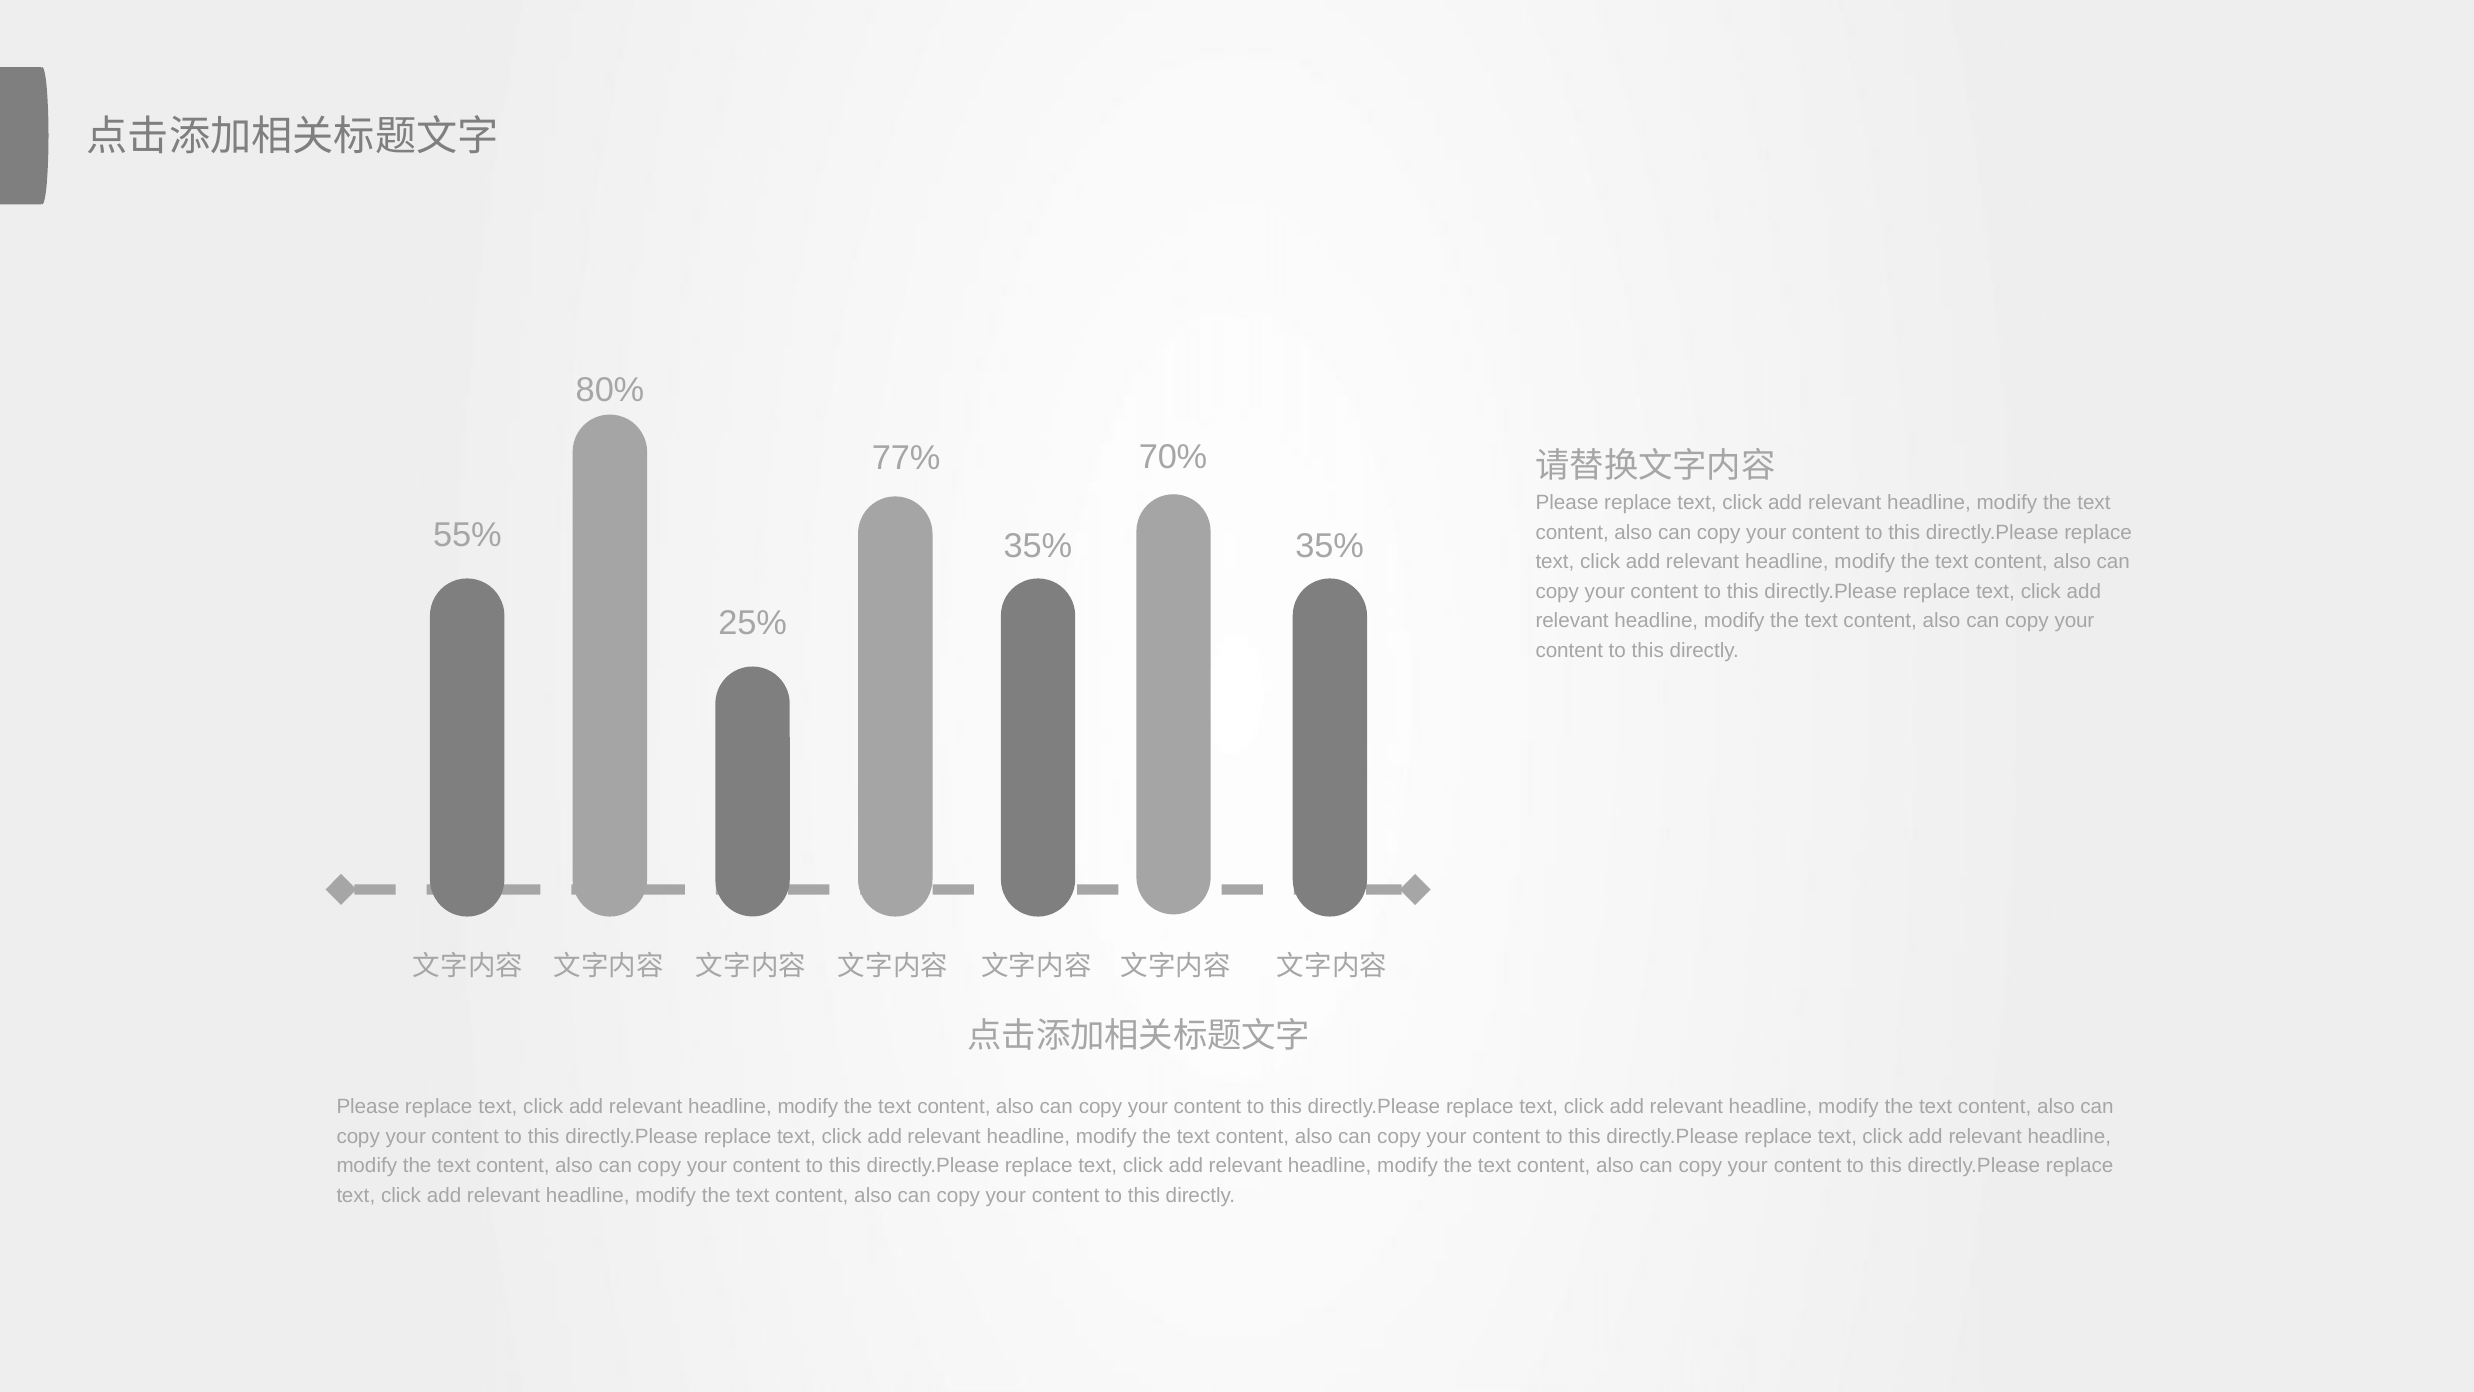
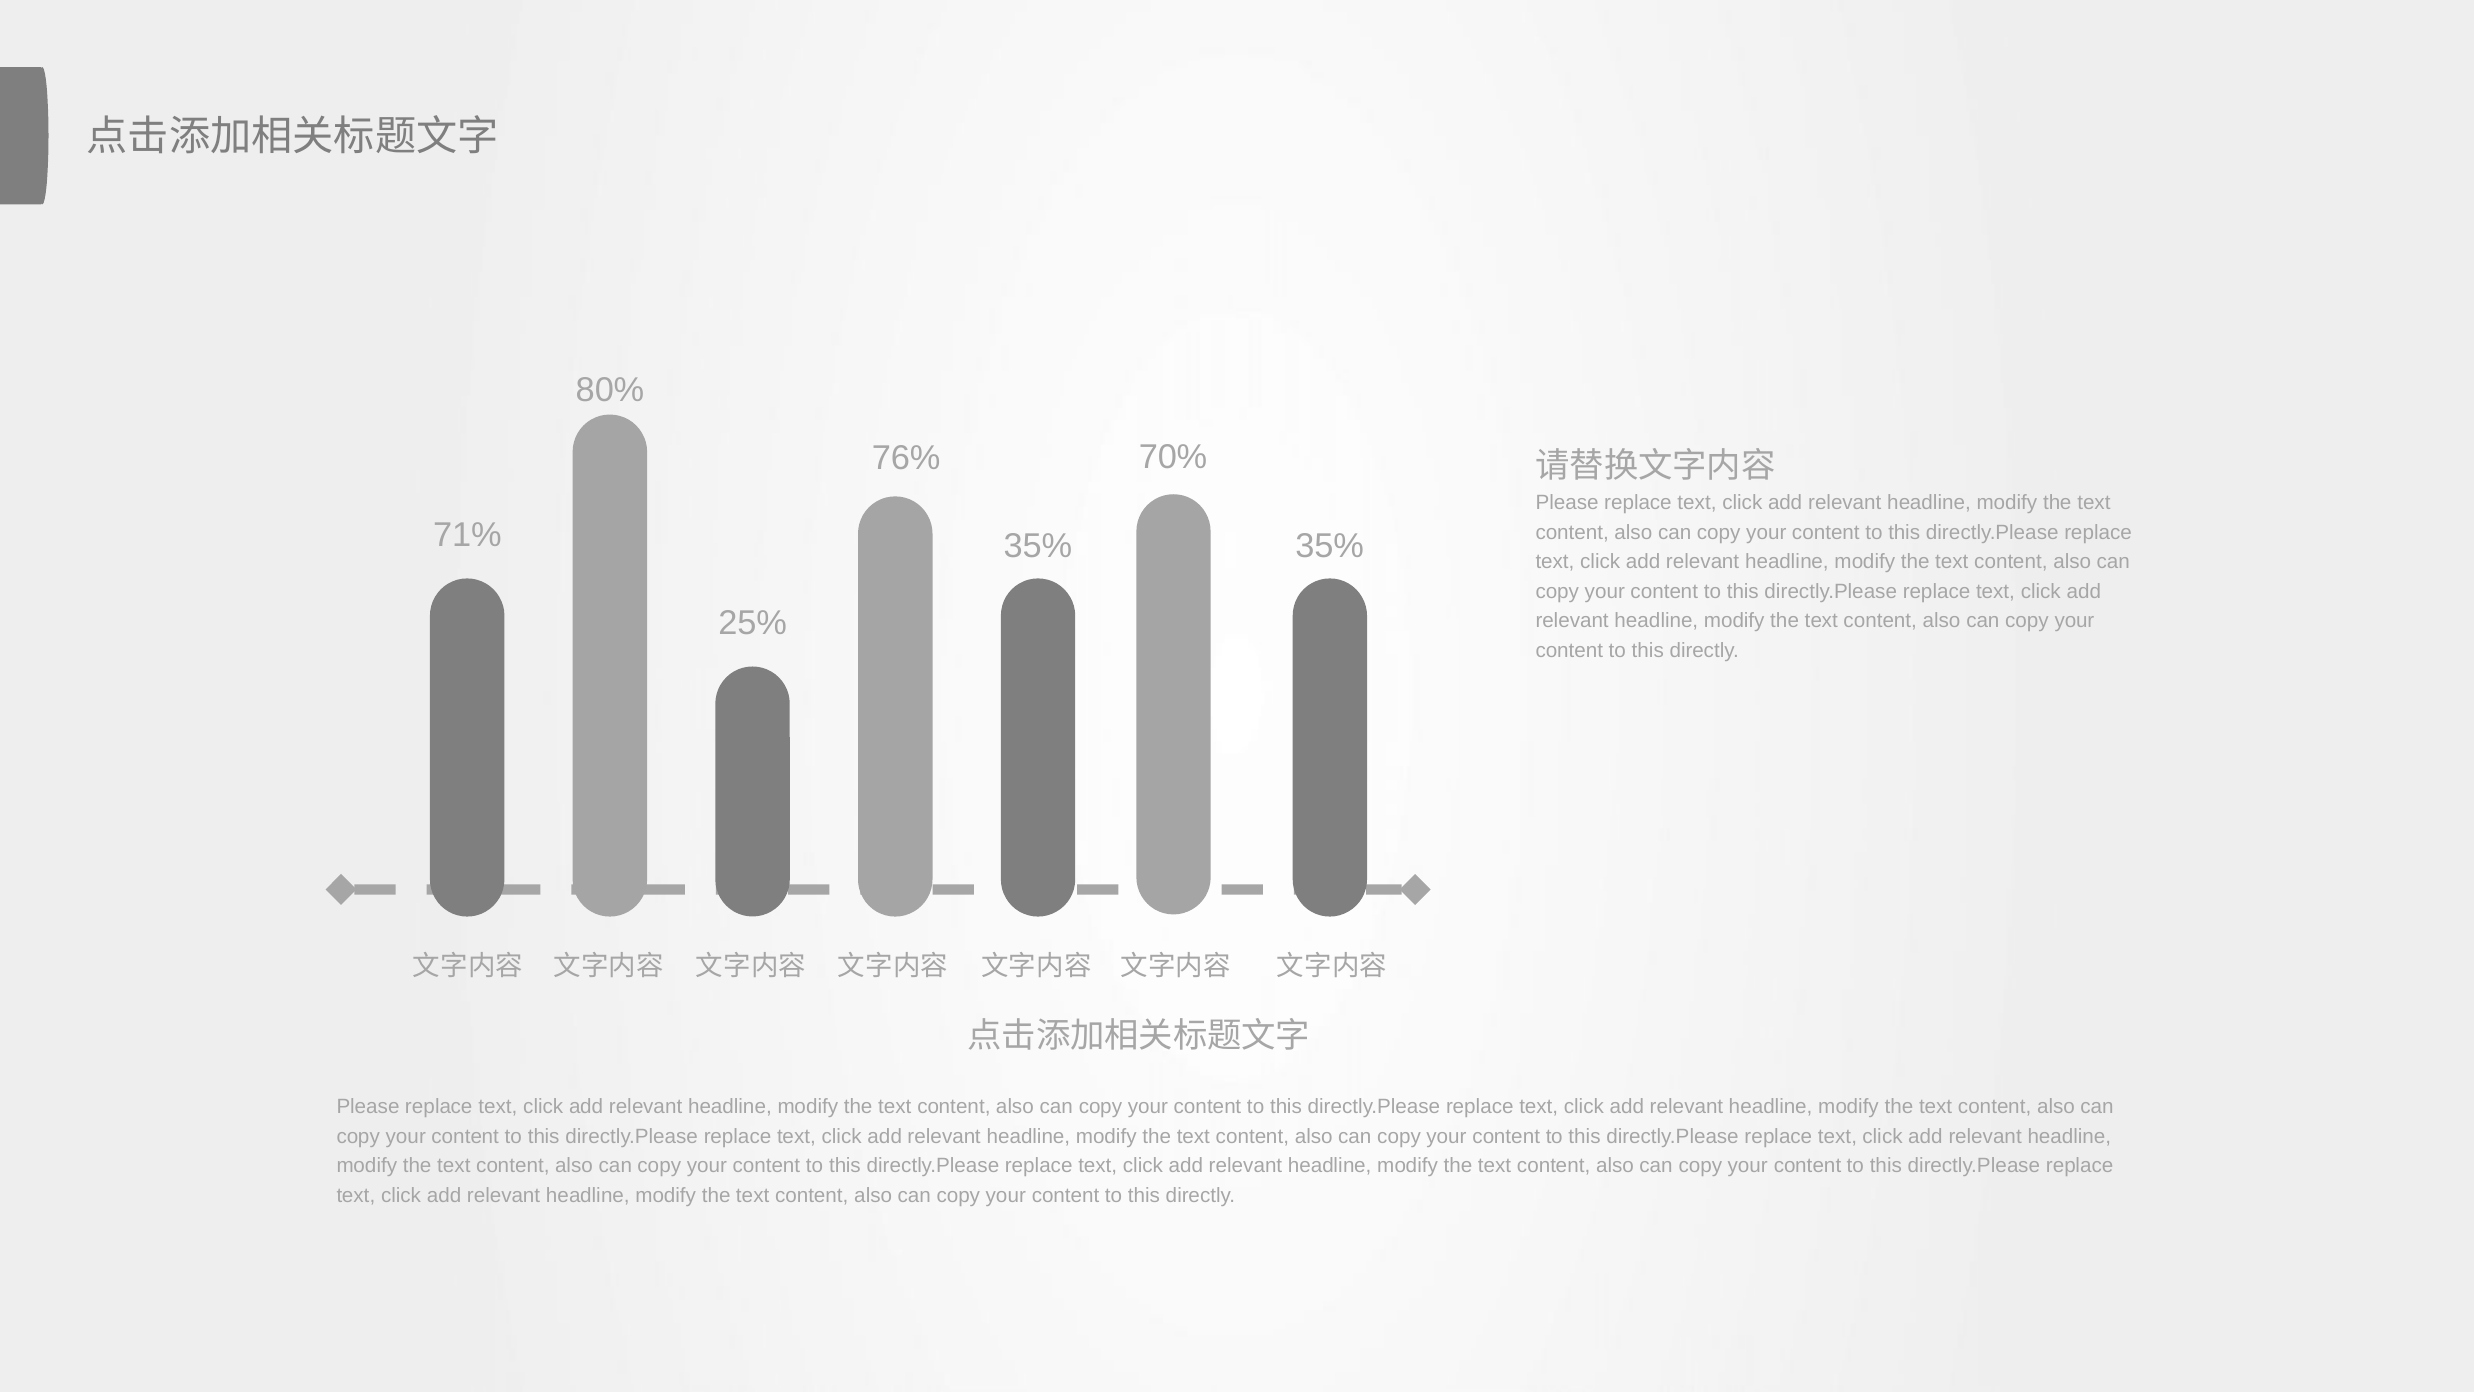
77%: 77% -> 76% (906, 458)
55%: 55% -> 71% (467, 535)
